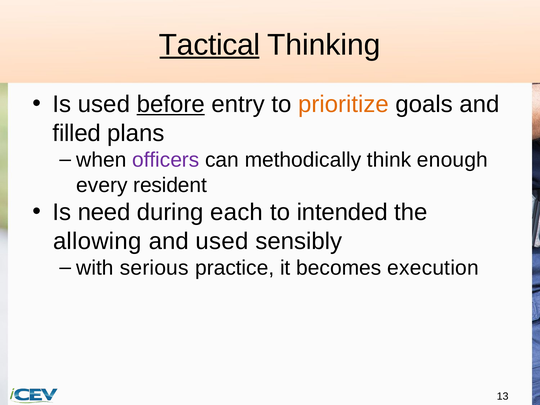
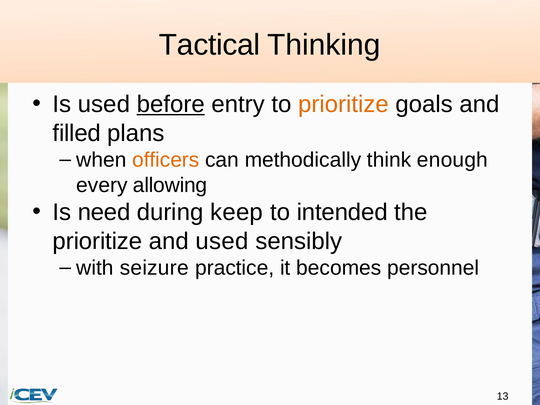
Tactical underline: present -> none (210, 45)
officers colour: purple -> orange (166, 160)
resident: resident -> allowing (170, 185)
each: each -> keep (237, 212)
allowing: allowing -> prioritize (97, 241)
serious: serious -> seizure (154, 268)
execution: execution -> personnel (433, 268)
